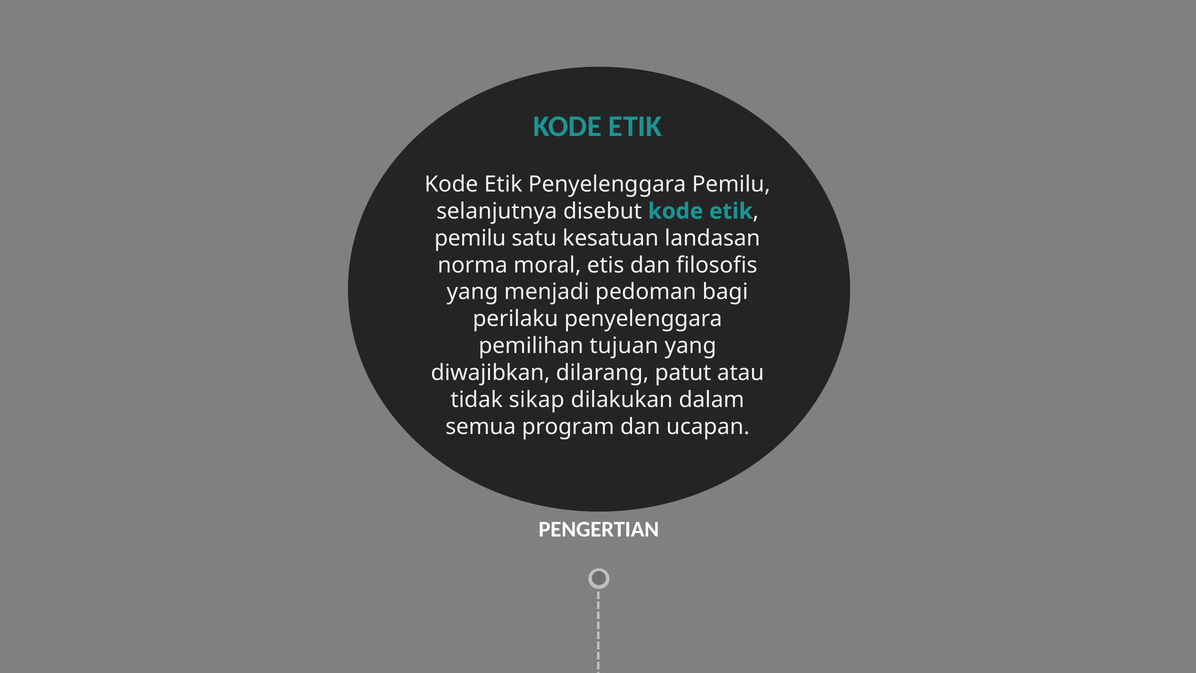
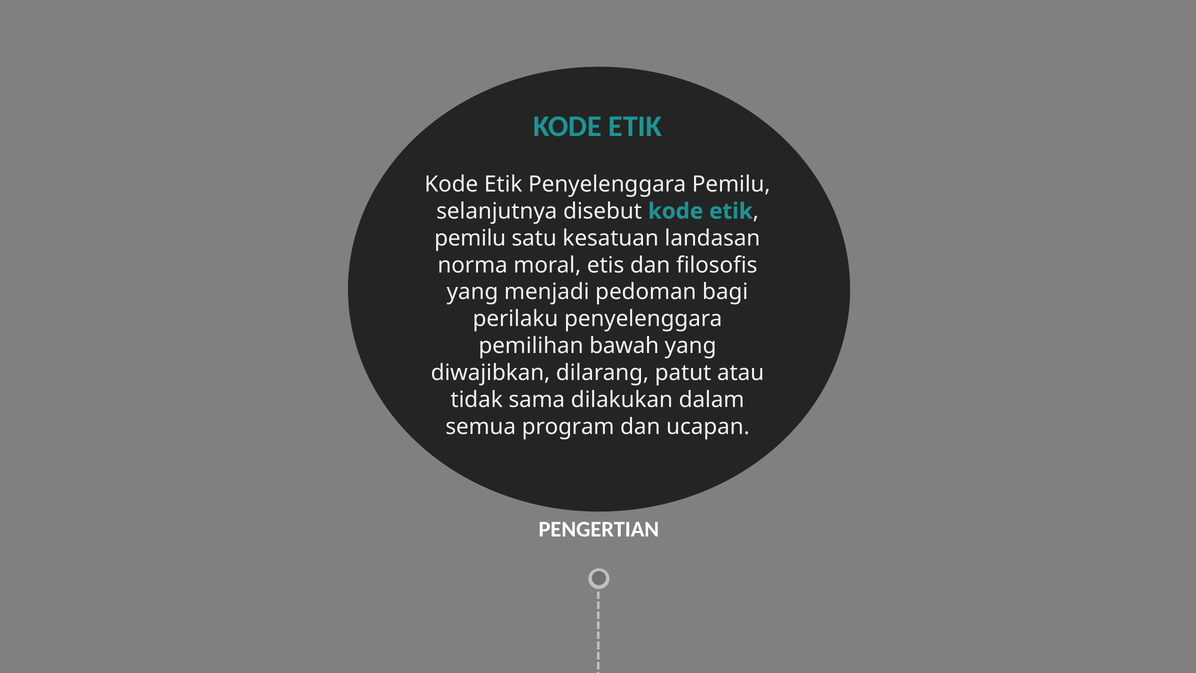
tujuan: tujuan -> bawah (624, 346)
sikap: sikap -> sama (537, 400)
